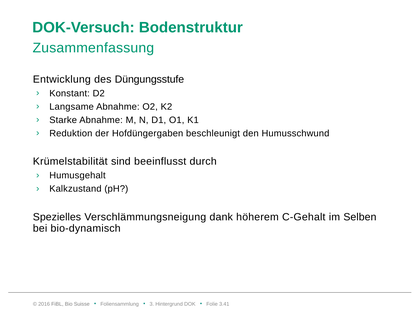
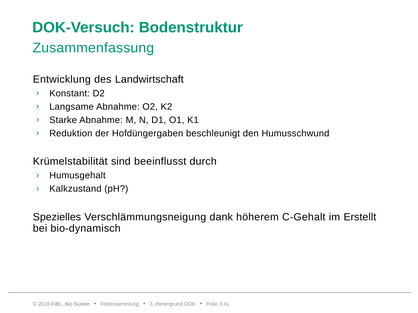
Düngungsstufe: Düngungsstufe -> Landwirtschaft (149, 80)
Selben: Selben -> Erstellt (360, 217)
